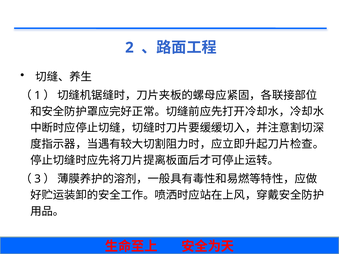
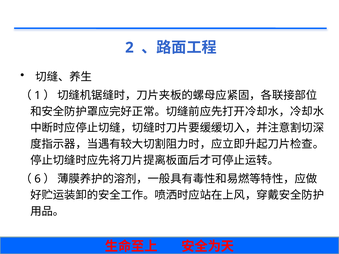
3: 3 -> 6 (38, 179)
